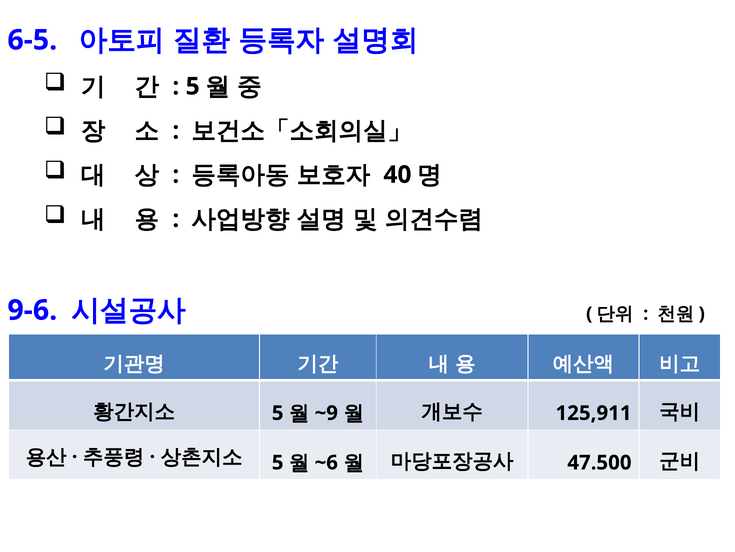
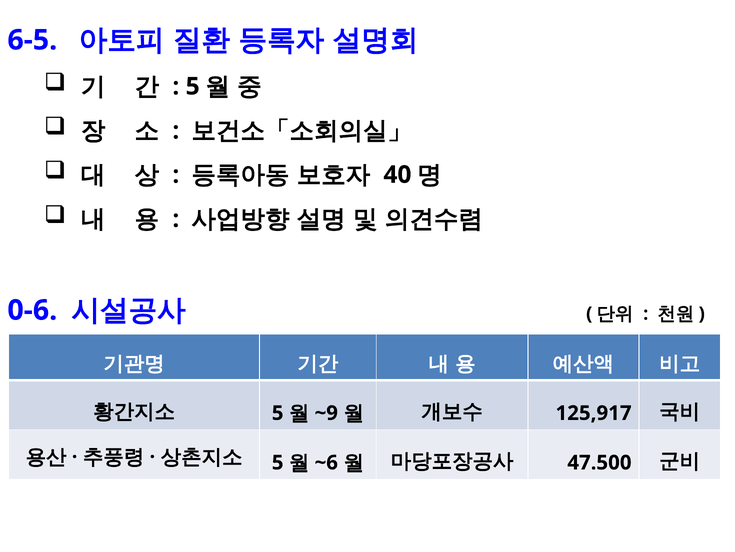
9-6: 9-6 -> 0-6 (32, 310)
125,911: 125,911 -> 125,917 (594, 413)
